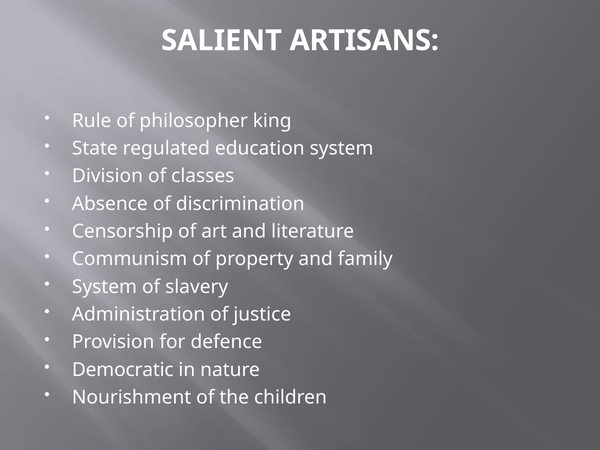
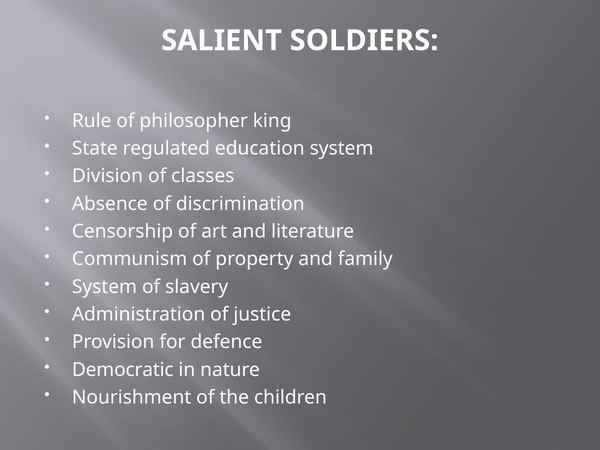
ARTISANS: ARTISANS -> SOLDIERS (364, 40)
